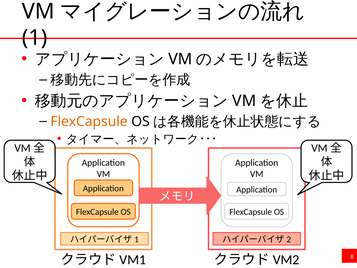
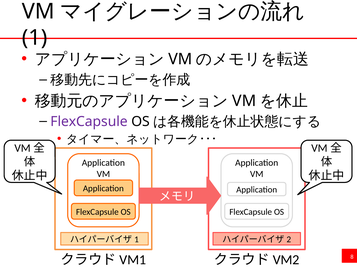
FlexCapsule colour: orange -> purple (89, 121)
